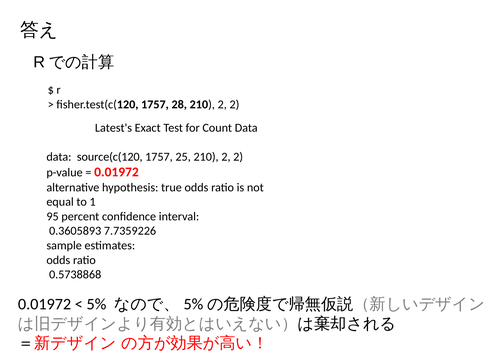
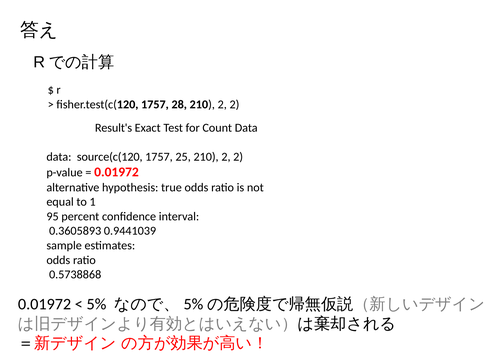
Latest's: Latest's -> Result's (114, 128)
7.7359226: 7.7359226 -> 0.9441039 (130, 231)
